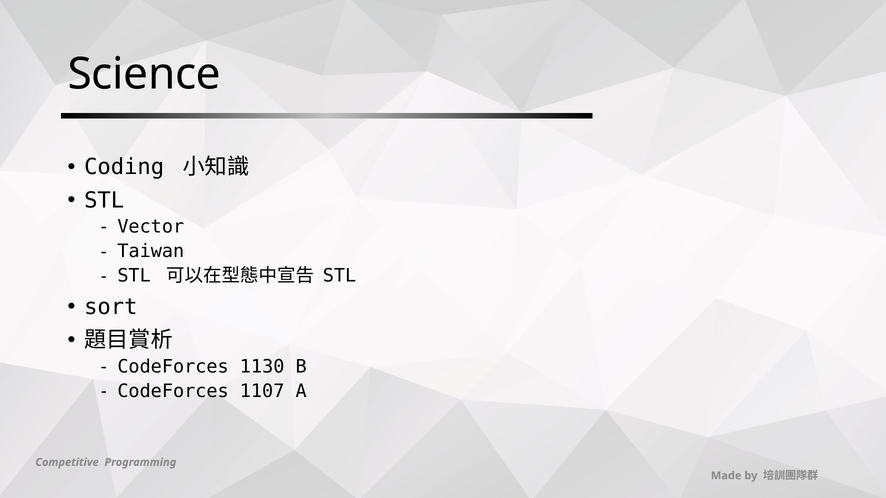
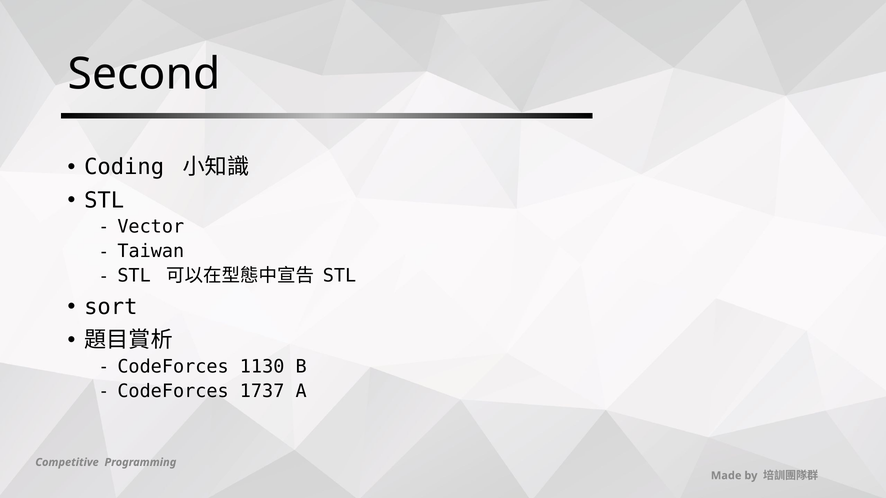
Science: Science -> Second (144, 74)
1107: 1107 -> 1737 (262, 392)
